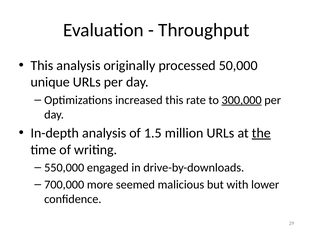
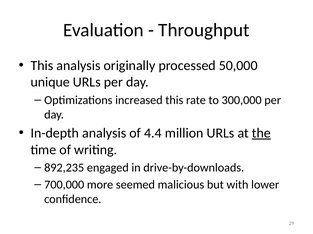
300,000 underline: present -> none (242, 100)
1.5: 1.5 -> 4.4 (153, 133)
550,000: 550,000 -> 892,235 (64, 168)
